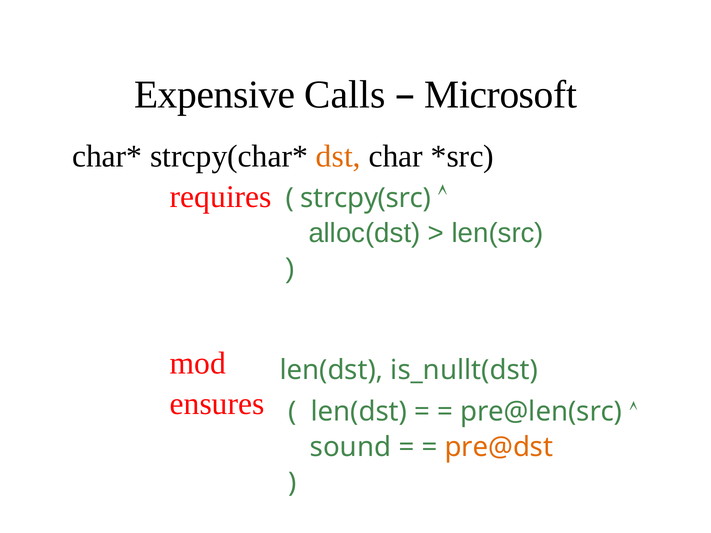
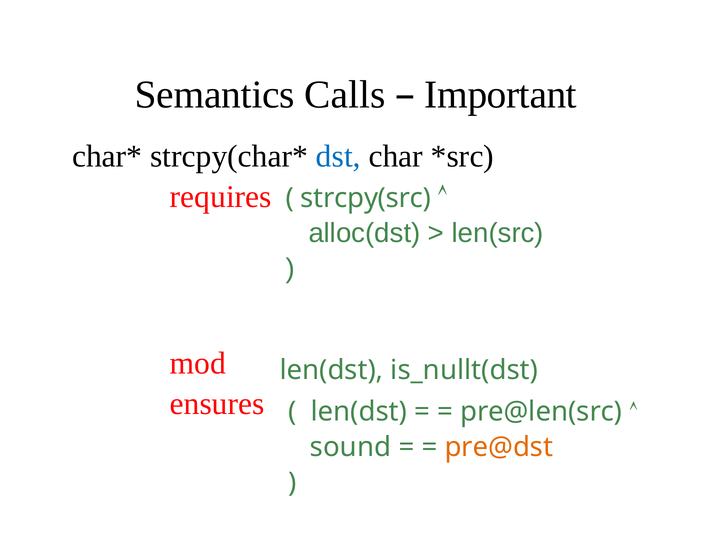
Expensive: Expensive -> Semantics (215, 95)
Microsoft: Microsoft -> Important (501, 95)
dst colour: orange -> blue (338, 157)
